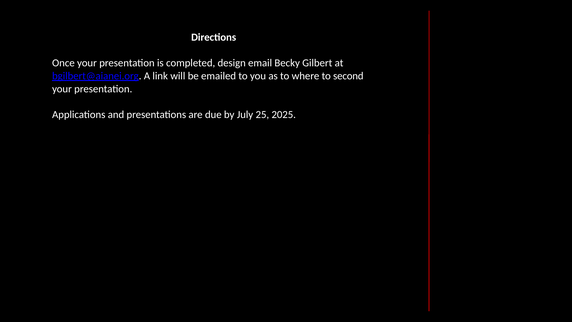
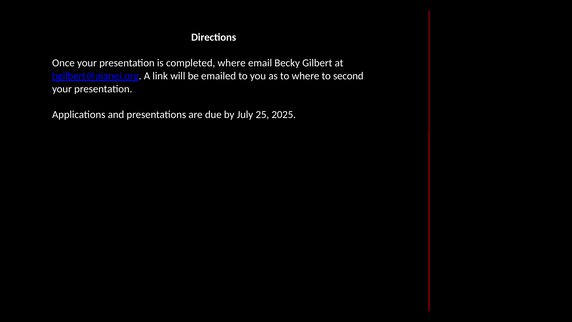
completed design: design -> where (232, 63)
